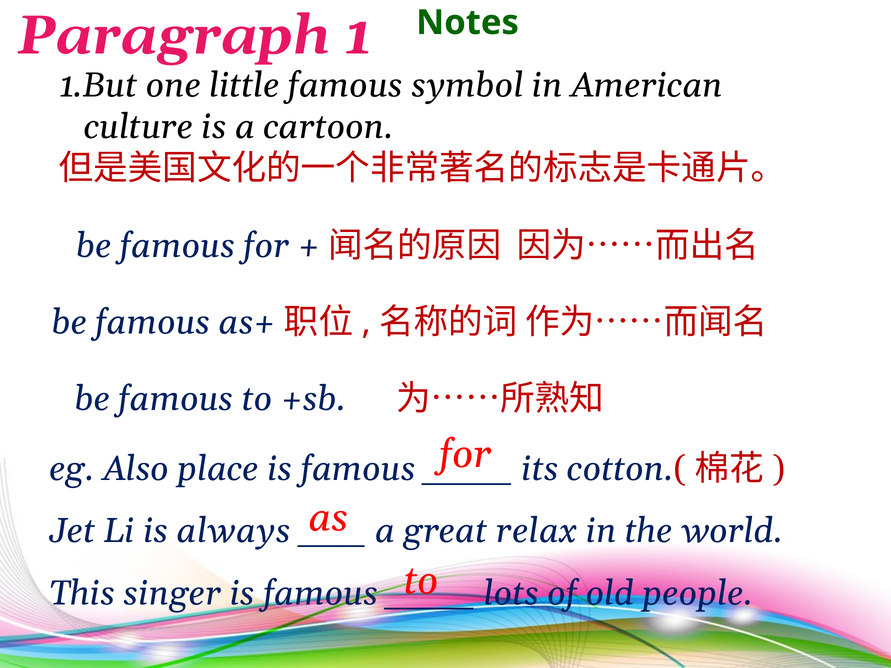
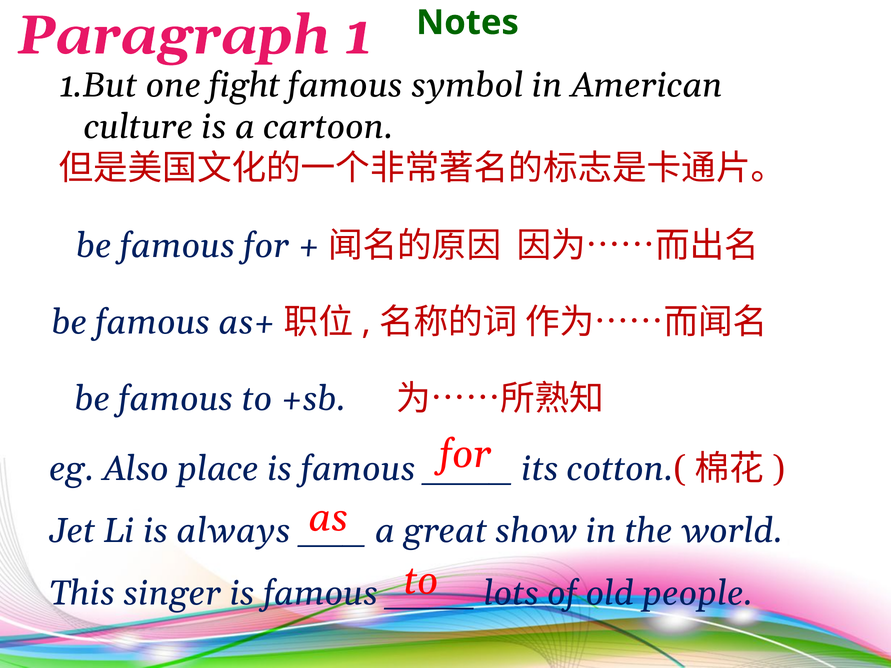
little: little -> fight (245, 85)
relax: relax -> show (536, 531)
